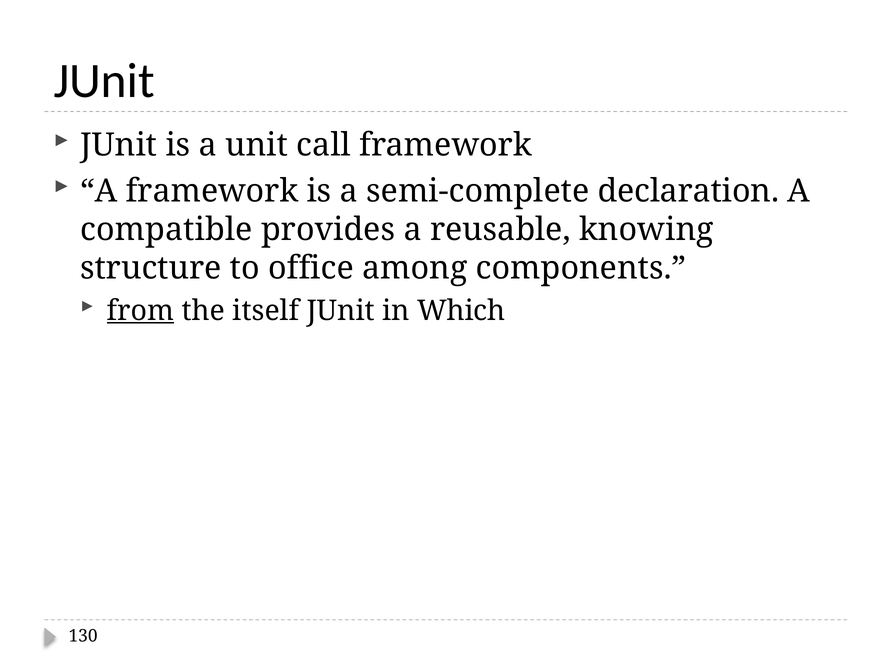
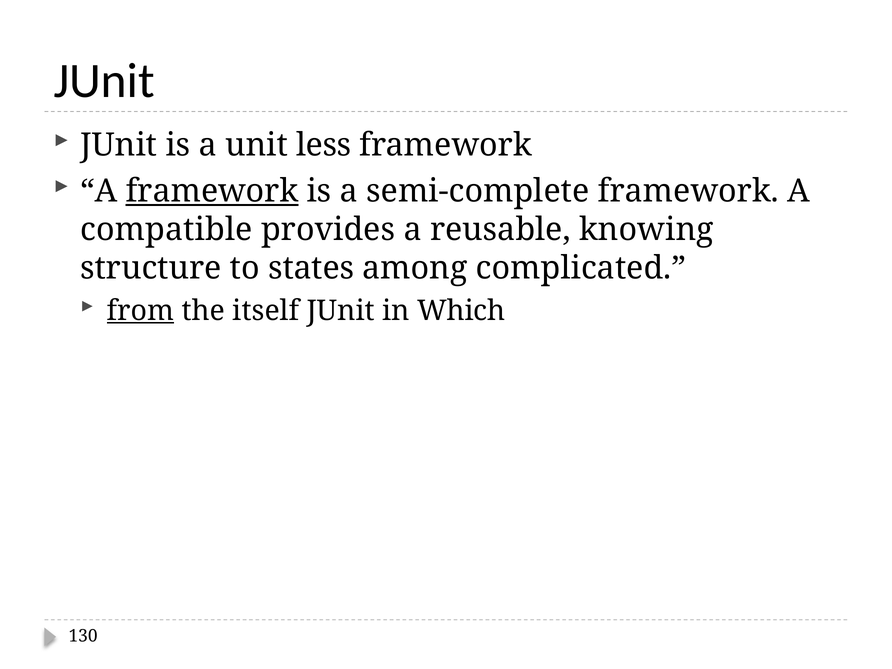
call: call -> less (324, 145)
framework underline: none -> present (212, 191)
semi-complete declaration: declaration -> framework (688, 191)
office: office -> states (311, 268)
components: components -> complicated (581, 268)
